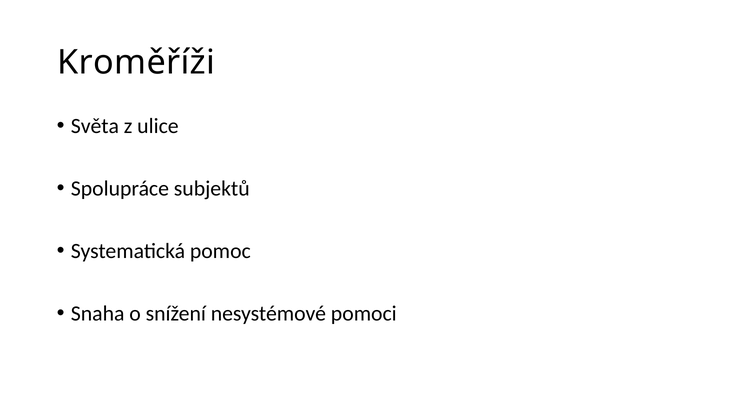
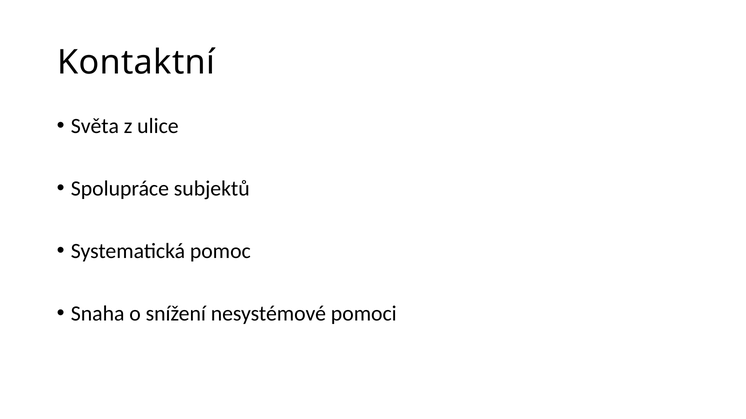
Kroměříži: Kroměříži -> Kontaktní (136, 63)
